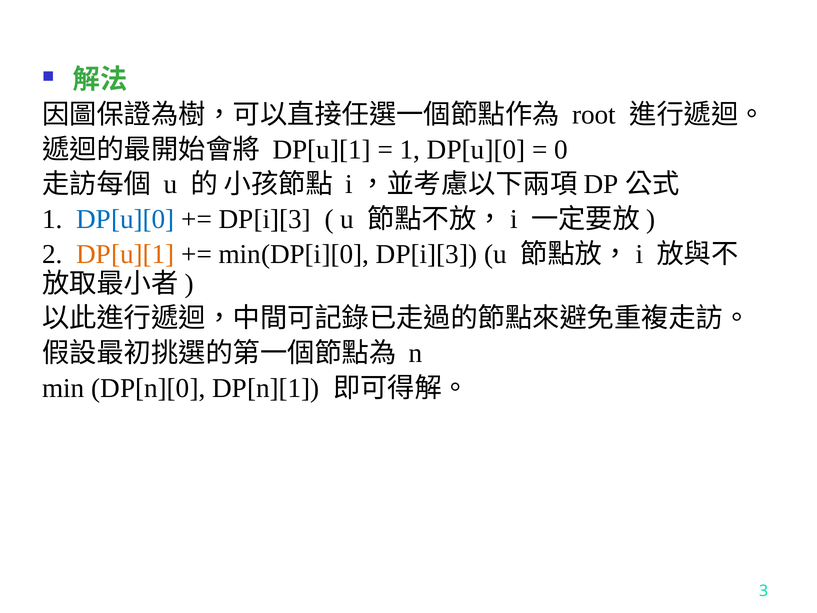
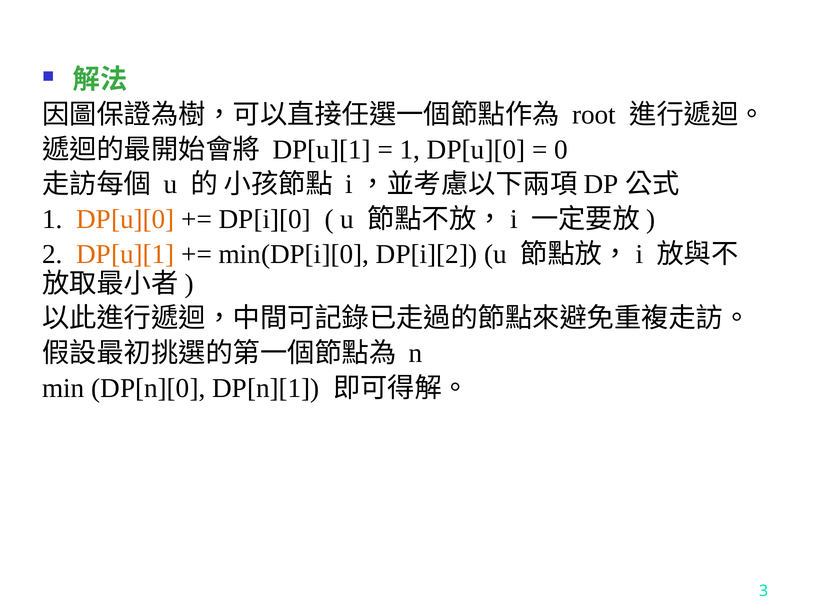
DP[u][0 colour: blue -> orange (125, 219)
DP[i][3: DP[i][3 -> DP[i][0 (265, 219)
min(DP[i][0 DP[i][3: DP[i][3 -> DP[i][2 (427, 254)
